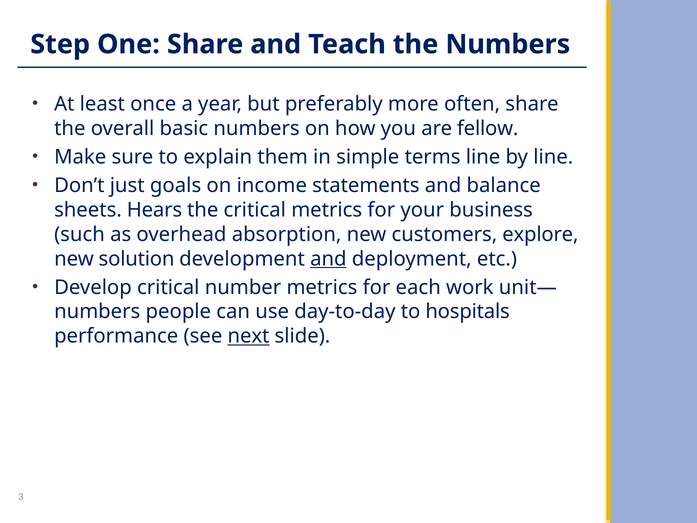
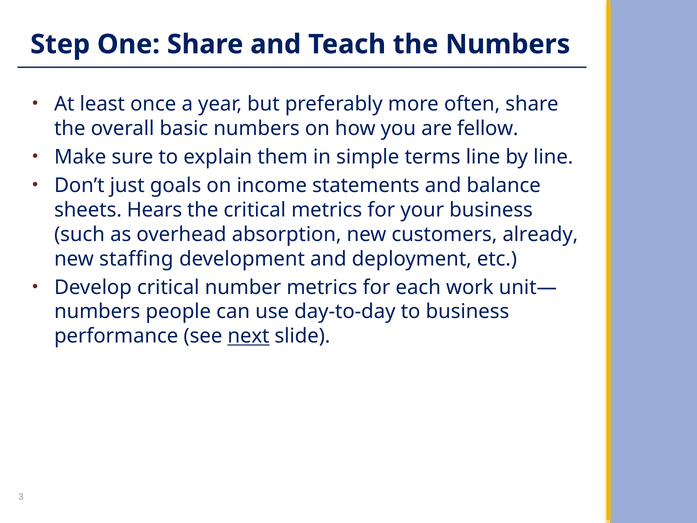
explore: explore -> already (540, 234)
solution: solution -> staffing (136, 259)
and underline: present -> none (328, 259)
to hospitals: hospitals -> business (468, 312)
